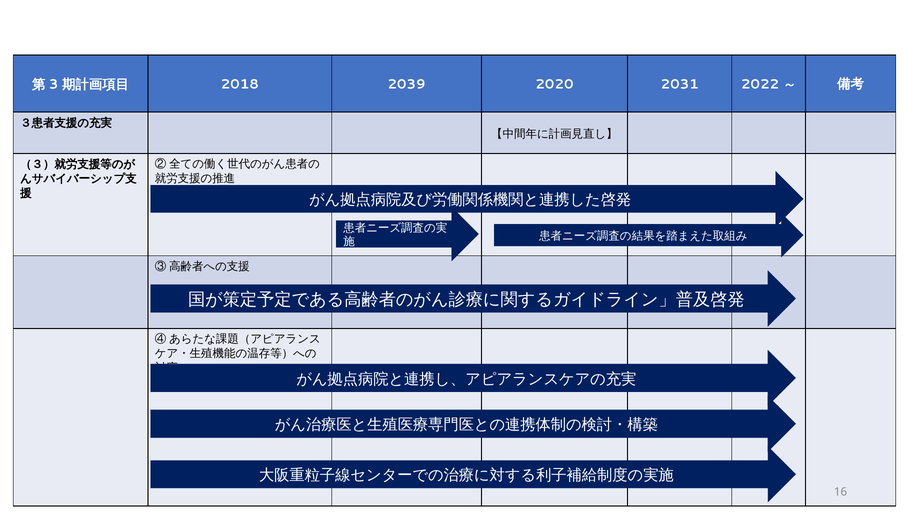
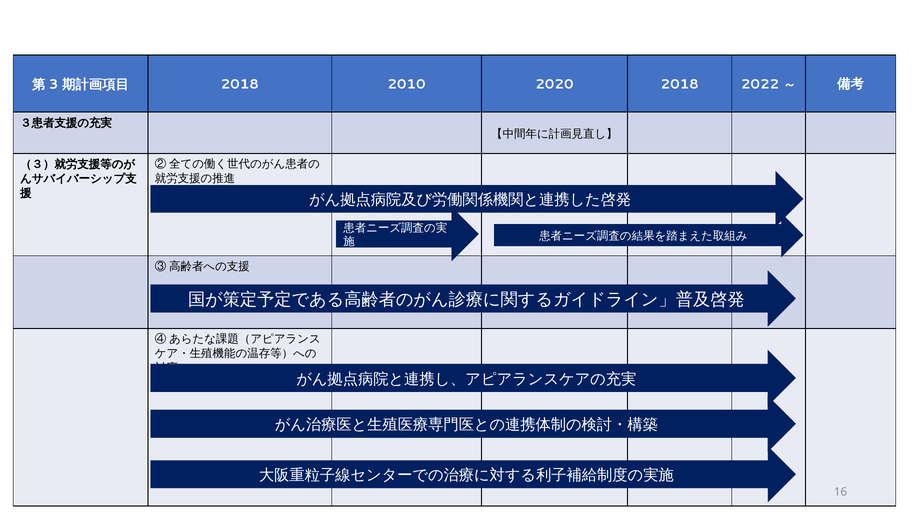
2039: 2039 -> 2010 (406, 84)
2020 2031: 2031 -> 2018 (680, 84)
